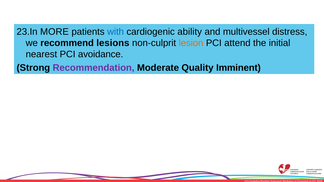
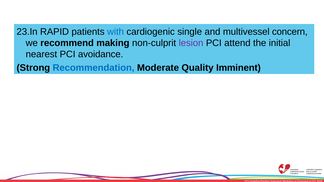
MORE: MORE -> RAPID (55, 32)
ability: ability -> single (190, 32)
distress: distress -> concern (290, 32)
lesions: lesions -> making (113, 43)
lesion colour: orange -> purple (191, 43)
Recommendation colour: purple -> blue (94, 68)
